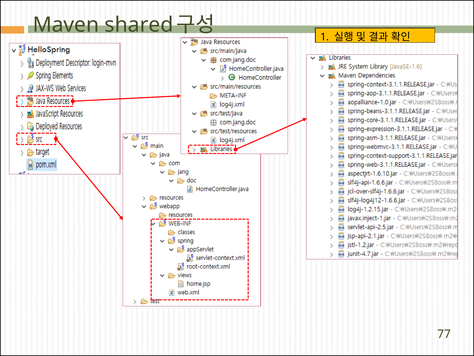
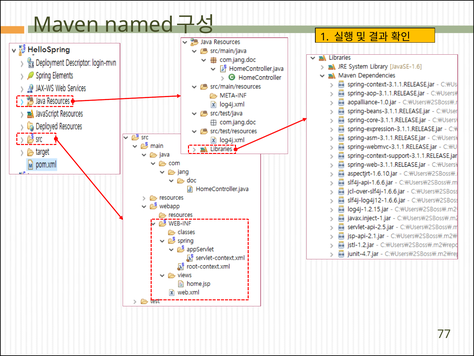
shared: shared -> named (139, 25)
